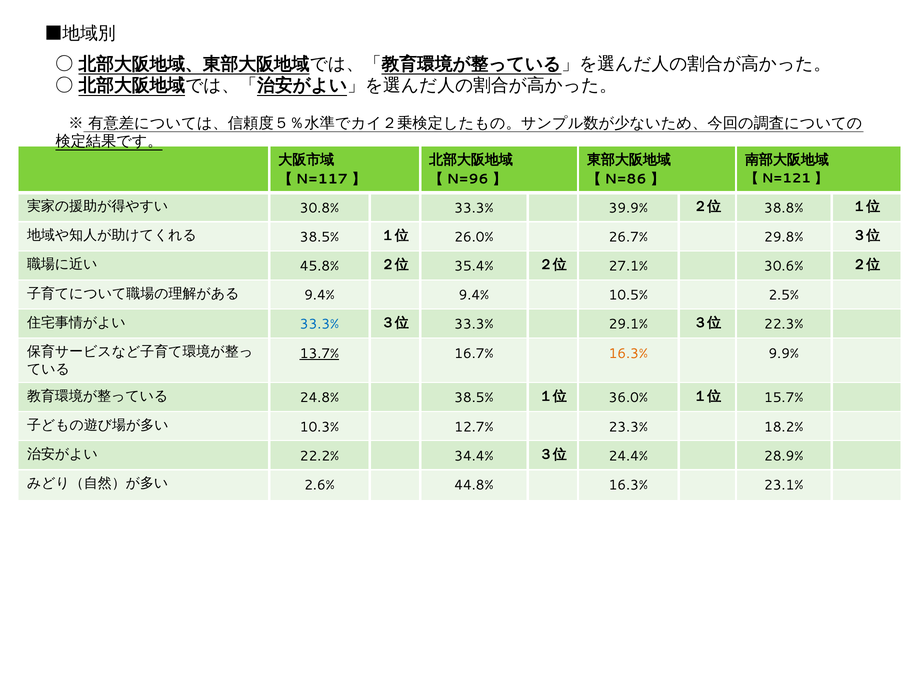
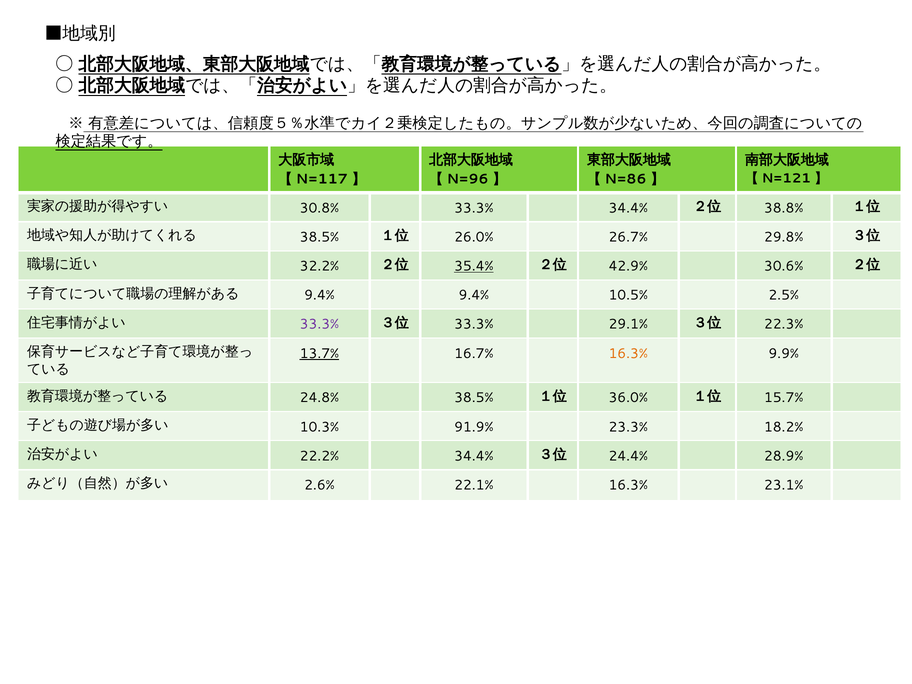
33.3% 39.9%: 39.9% -> 34.4% (628, 208)
45.8%: 45.8% -> 32.2% (319, 266)
35.4% underline: none -> present (474, 266)
27.1%: 27.1% -> 42.9% (628, 266)
33.3% colour: blue -> purple (319, 324)
12.7%: 12.7% -> 91.9% (474, 427)
44.8%: 44.8% -> 22.1% (474, 485)
